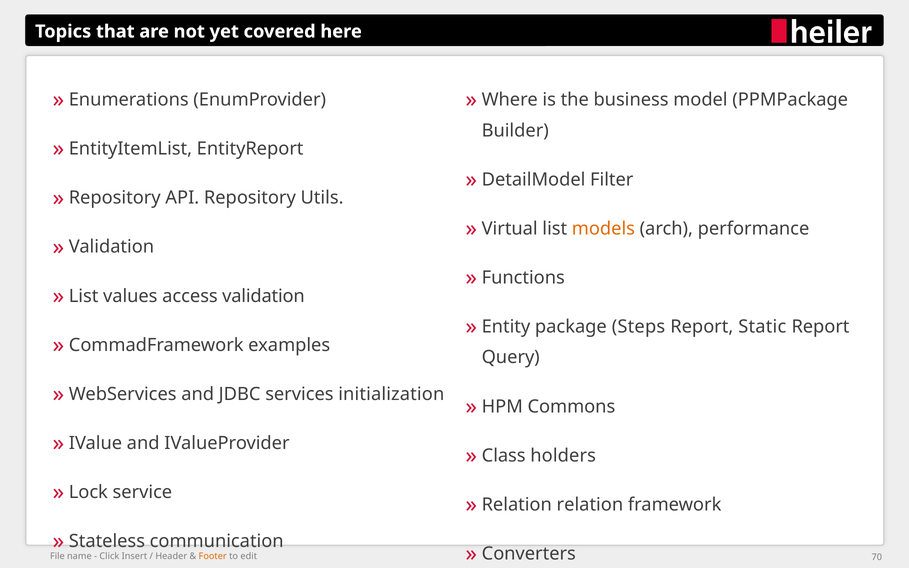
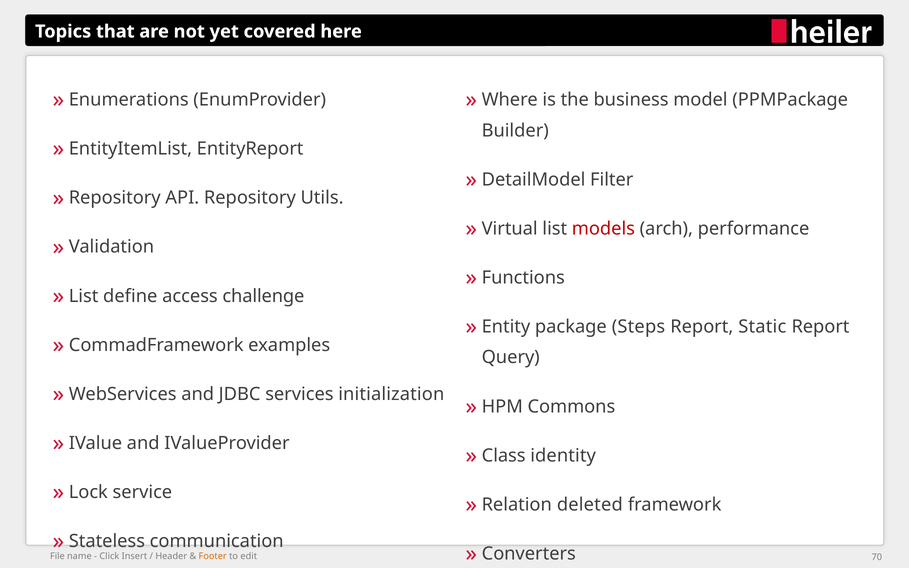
models colour: orange -> red (603, 229)
values: values -> define (130, 296)
validation: validation -> challenge (263, 296)
holders: holders -> identity (563, 456)
relation: relation -> deleted (590, 505)
